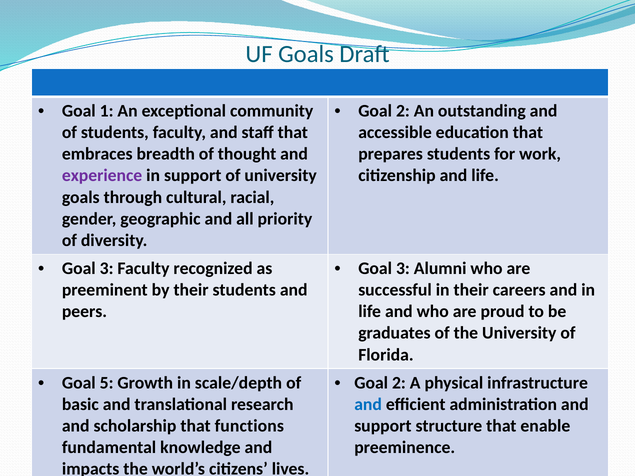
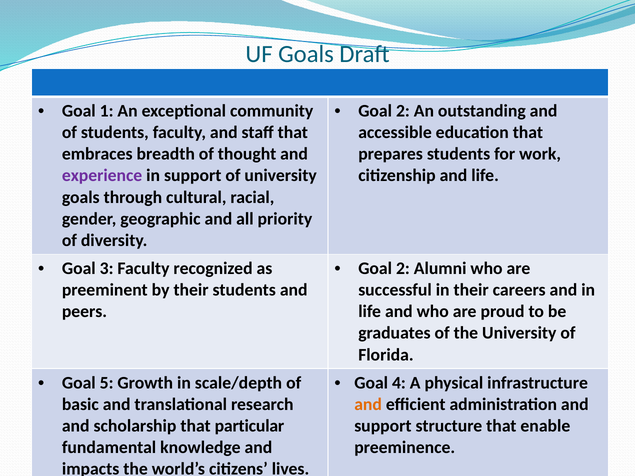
3: 3 -> 2 (403, 269)
2: 2 -> 4 (399, 383)
and colour: blue -> orange (368, 405)
functions: functions -> particular (249, 426)
